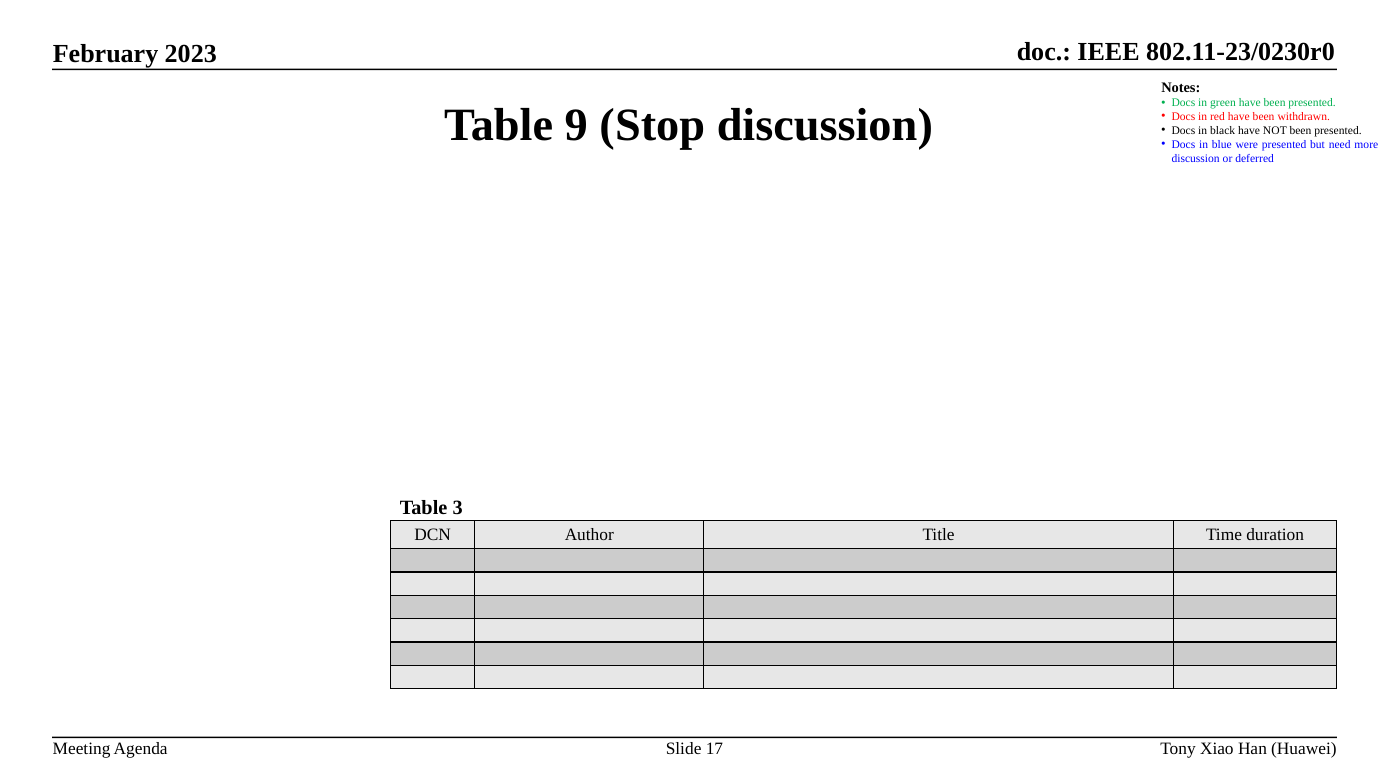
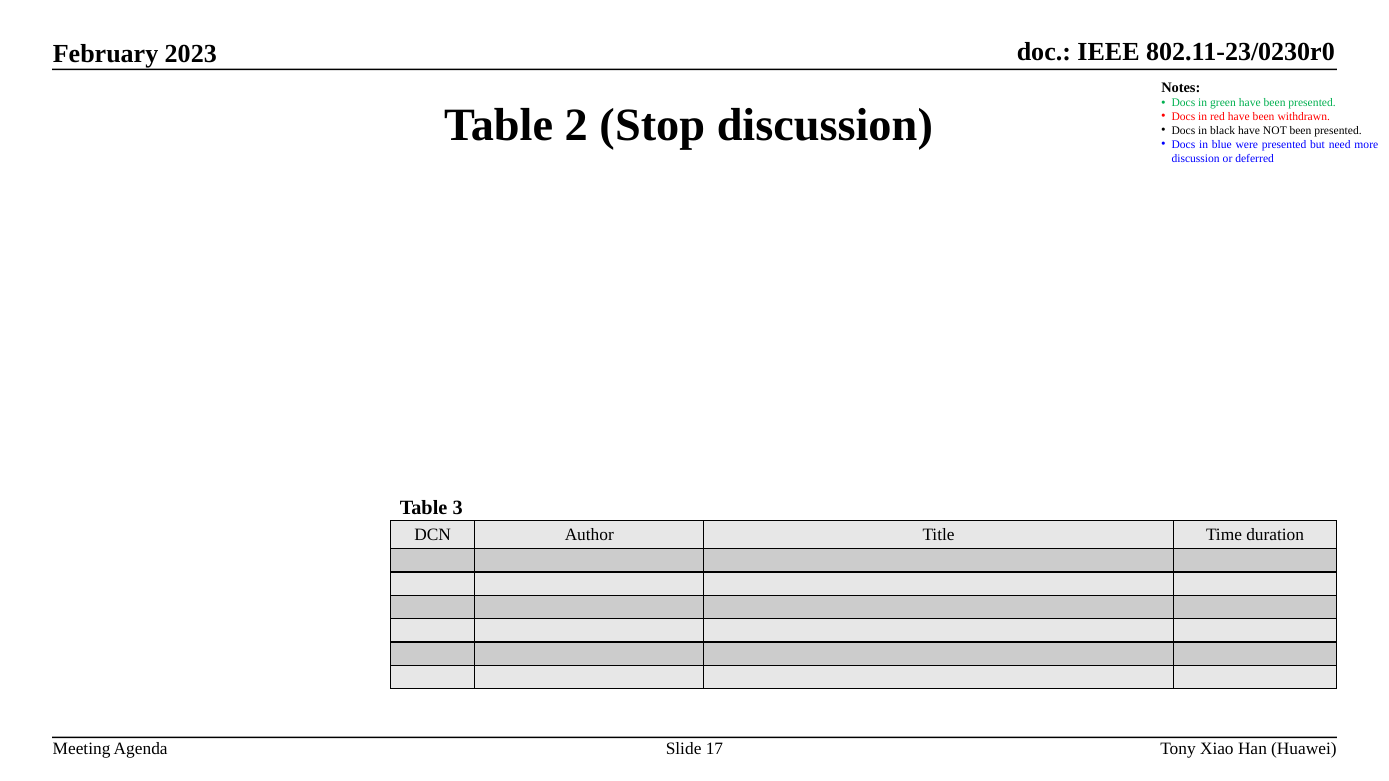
9: 9 -> 2 (576, 125)
